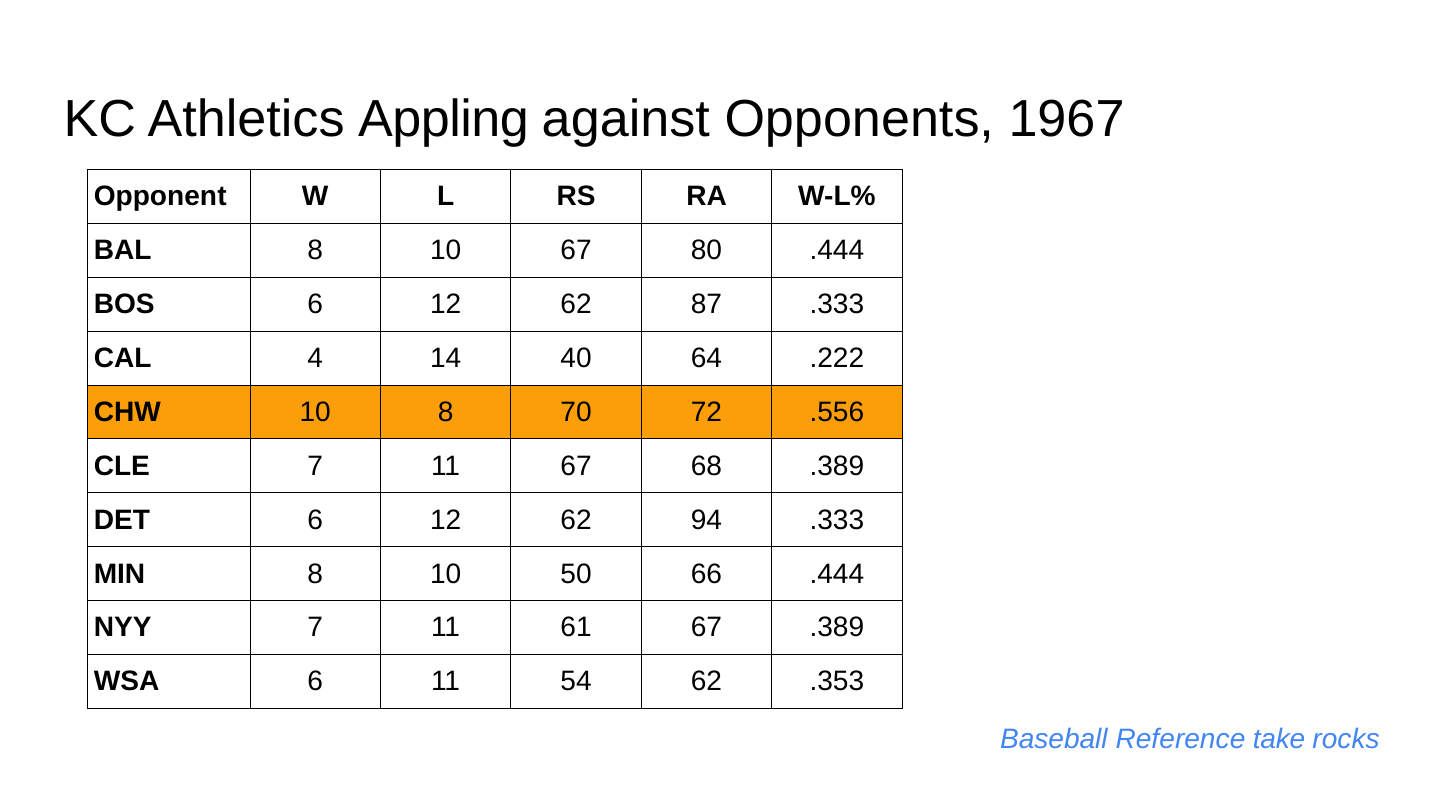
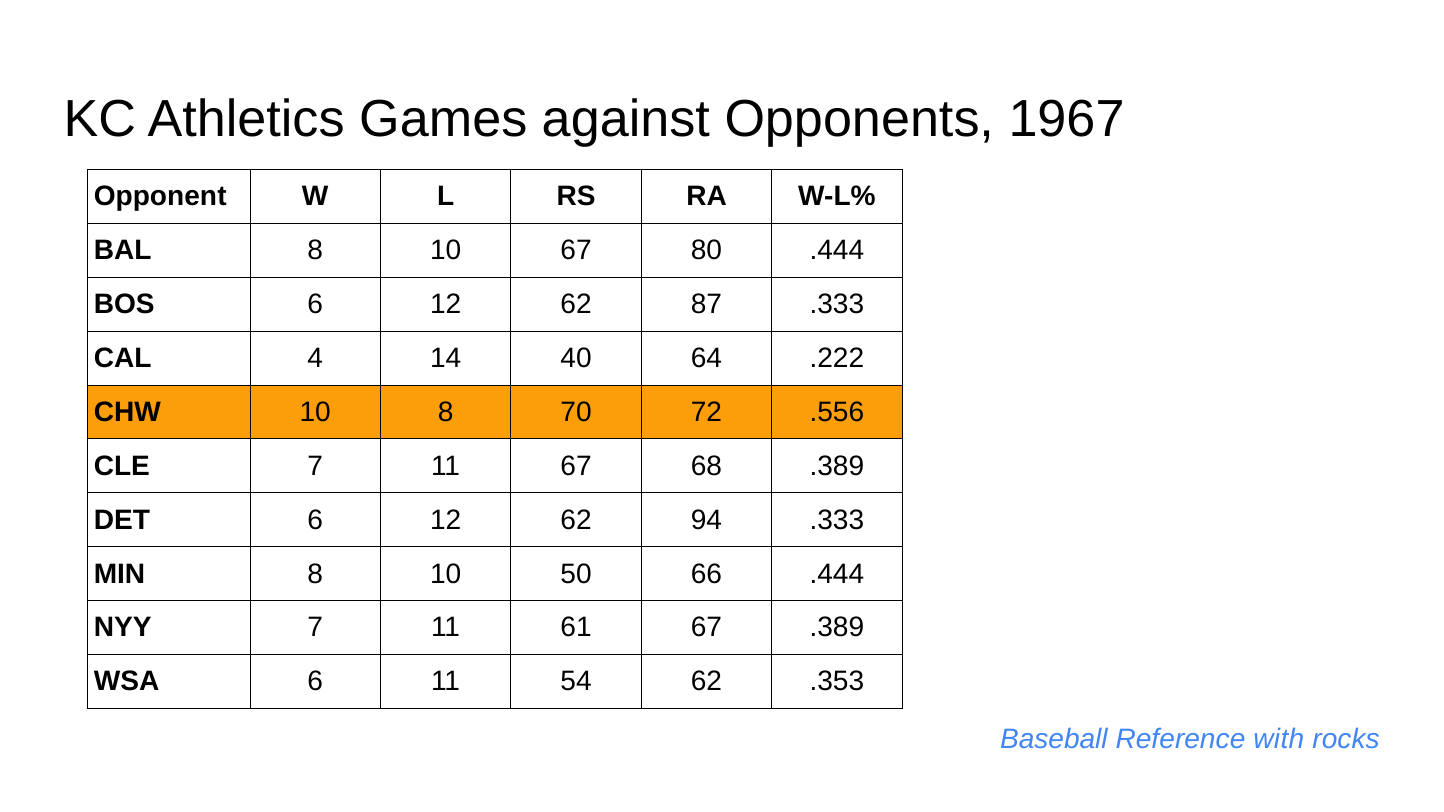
Appling: Appling -> Games (443, 120)
take: take -> with (1279, 739)
